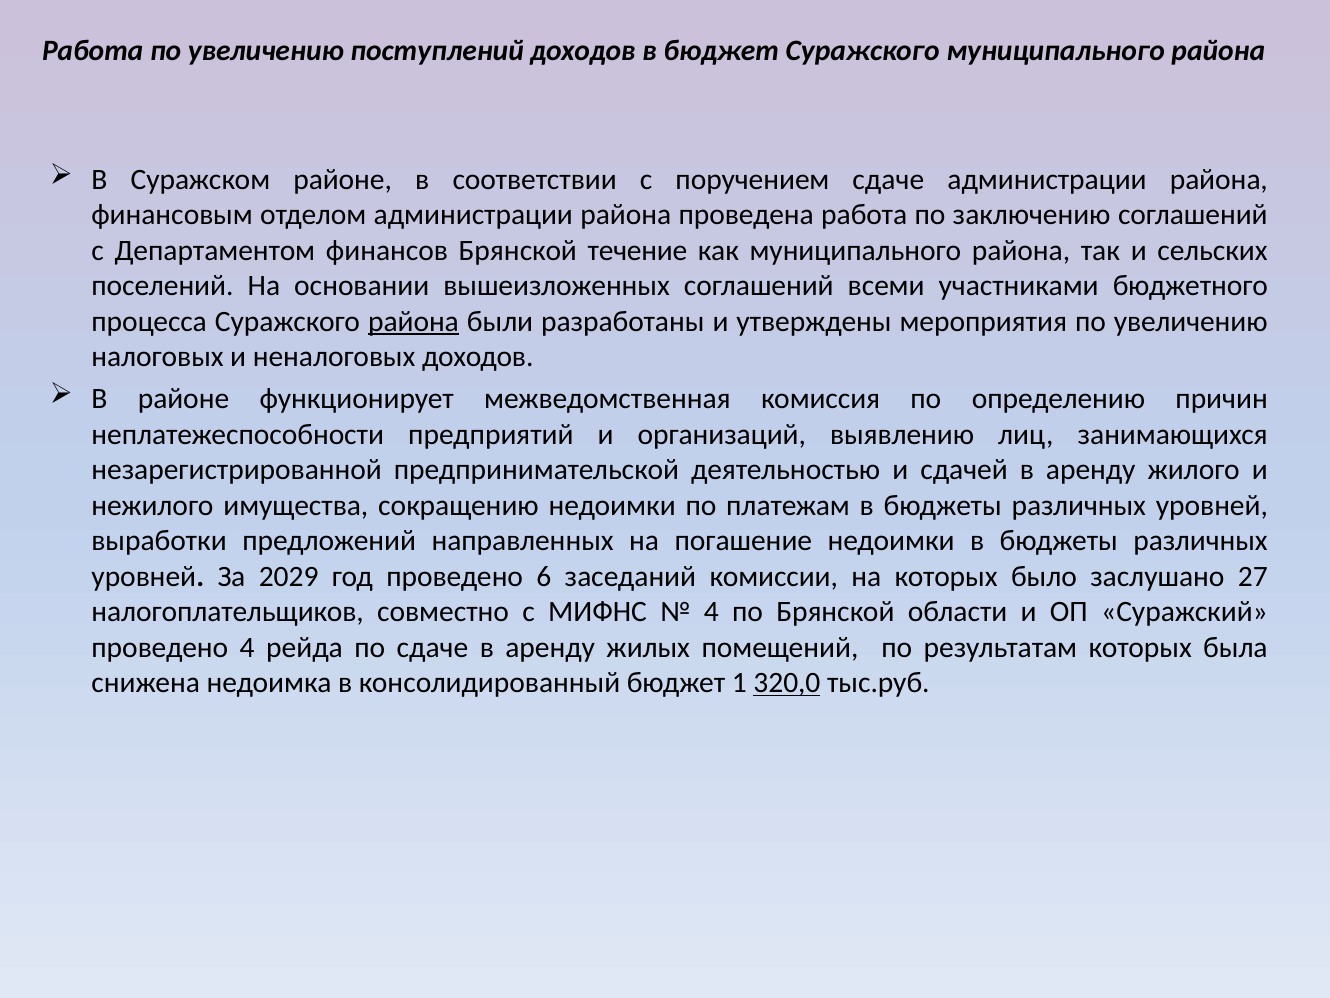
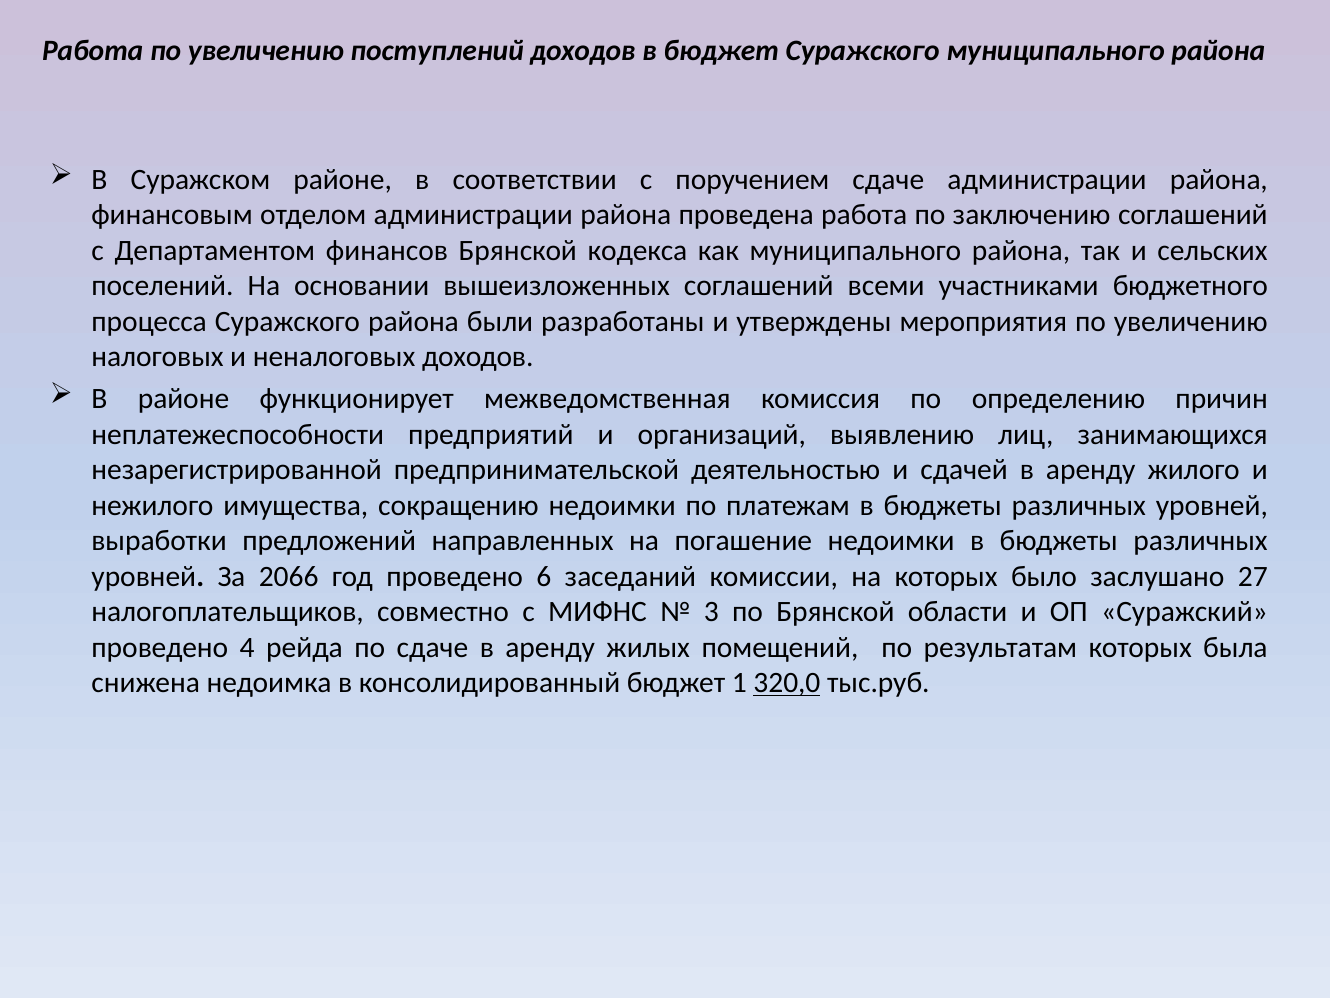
течение: течение -> кодекса (637, 250)
района underline: present -> none (413, 321)
2029: 2029 -> 2066 (289, 576)
4: 4 -> 3 (711, 612)
